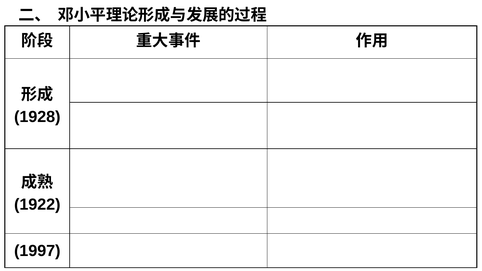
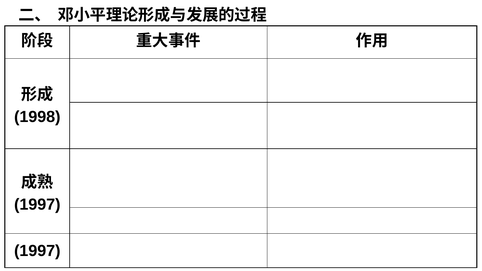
1928: 1928 -> 1998 (37, 117)
1922: 1922 -> 1997 (37, 205)
